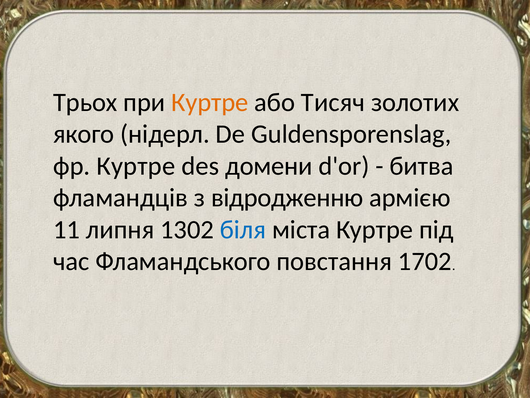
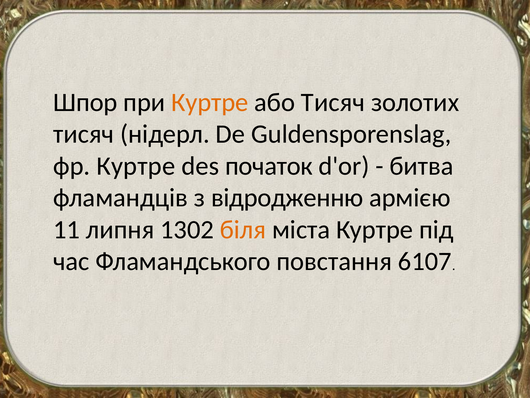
Трьох: Трьох -> Шпор (85, 102)
якого: якого -> тисяч (84, 134)
домени: домени -> початок (269, 166)
біля colour: blue -> orange (243, 229)
1702: 1702 -> 6107 (425, 261)
